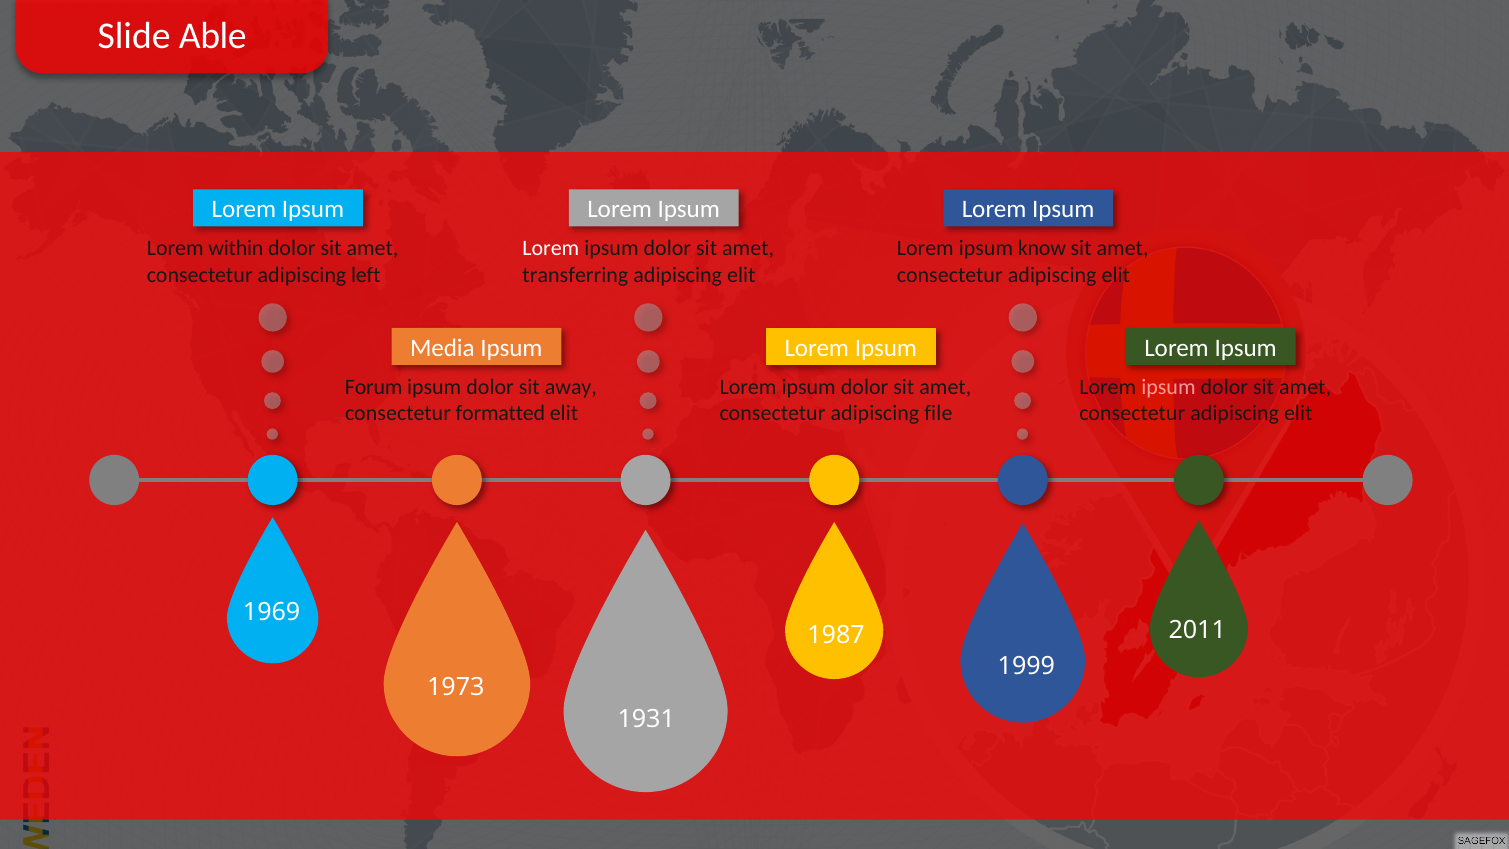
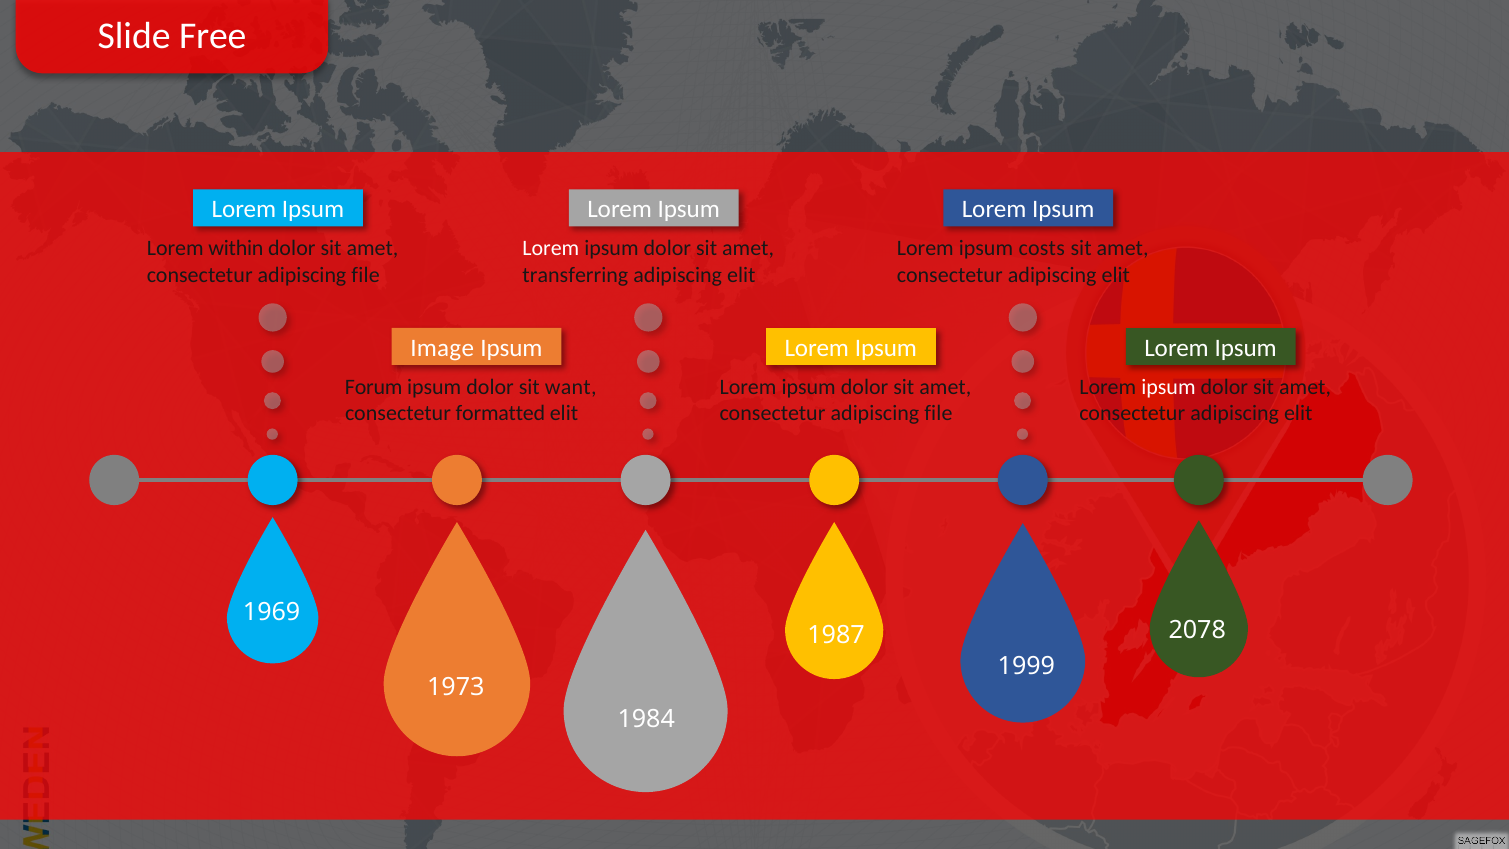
Able: Able -> Free (213, 36)
know: know -> costs (1042, 249)
left: left -> file (366, 275)
Media: Media -> Image (442, 348)
away: away -> want (571, 387)
ipsum colour: pink -> white (1168, 387)
2011: 2011 -> 2078 (1197, 630)
1931: 1931 -> 1984 (646, 719)
